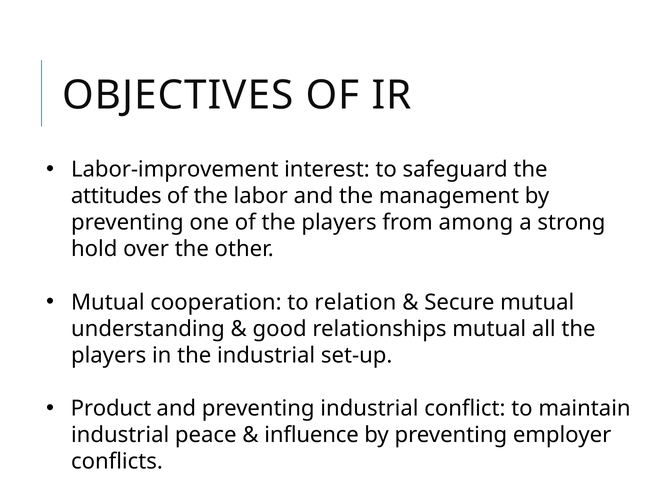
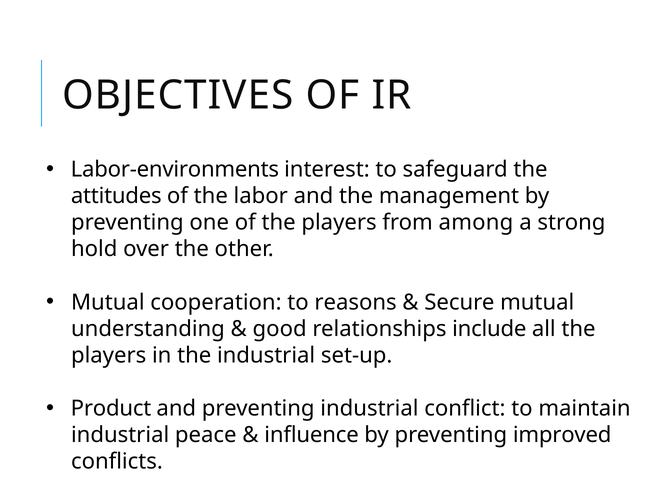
Labor-improvement: Labor-improvement -> Labor-environments (175, 169)
relation: relation -> reasons (356, 302)
relationships mutual: mutual -> include (489, 329)
employer: employer -> improved (562, 435)
